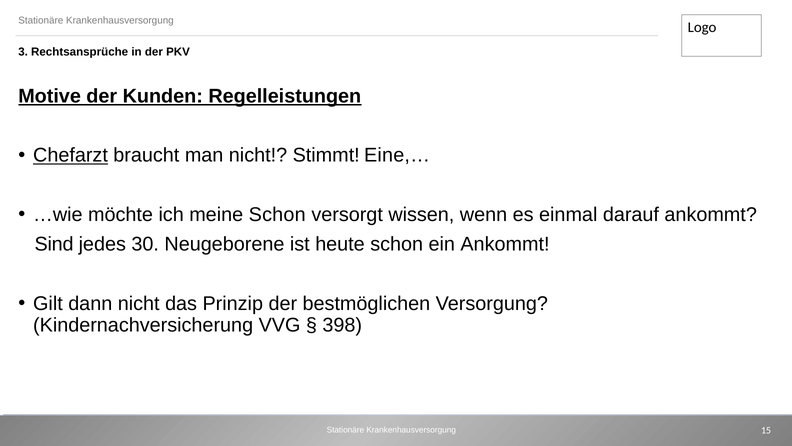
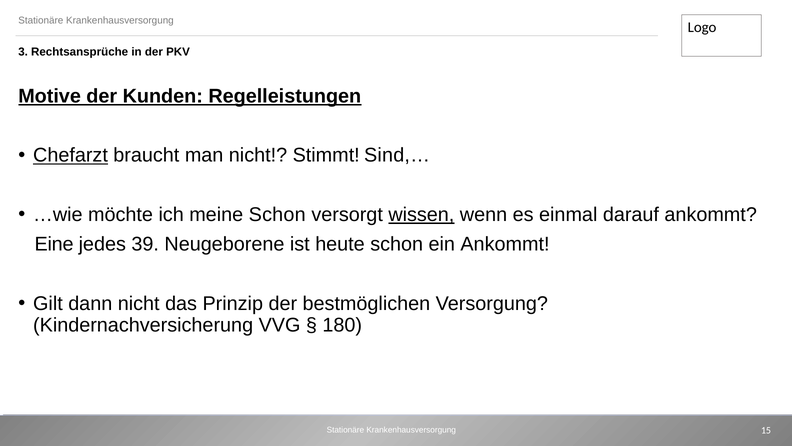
Eine,…: Eine,… -> Sind,… (397, 155)
wissen underline: none -> present (421, 214)
Sind: Sind -> Eine (54, 244)
30: 30 -> 39 (145, 244)
398: 398 -> 180 (342, 325)
